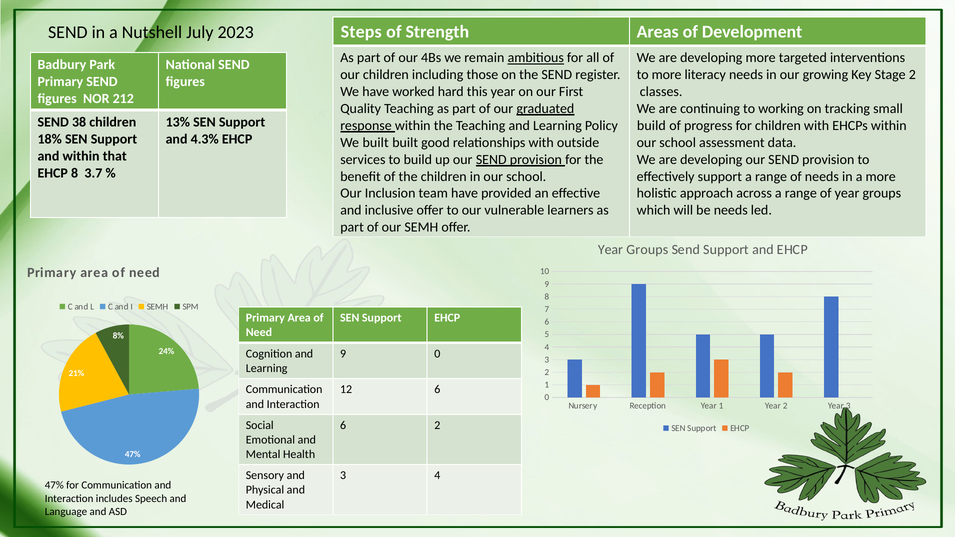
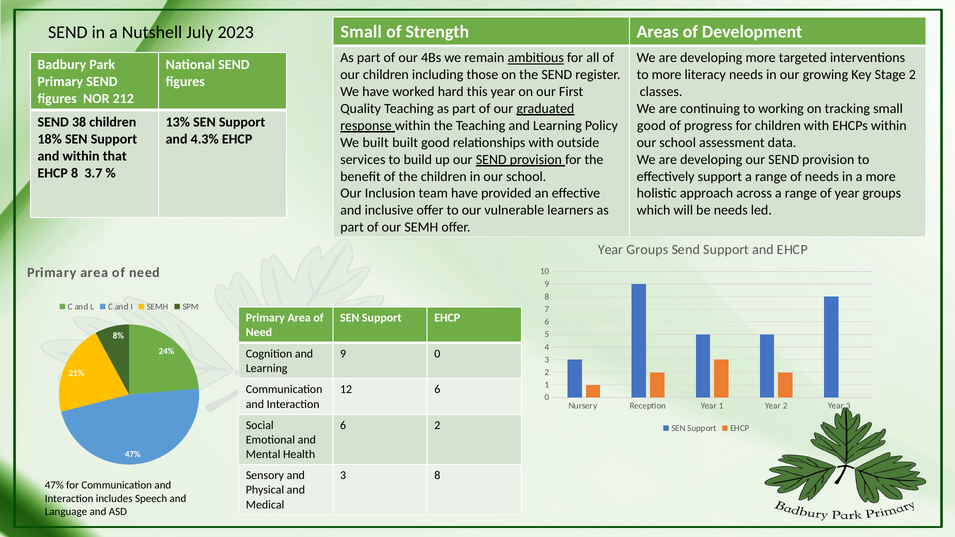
Steps: Steps -> Small (361, 32)
build: build -> good (651, 126)
4: 4 -> 8 (437, 476)
